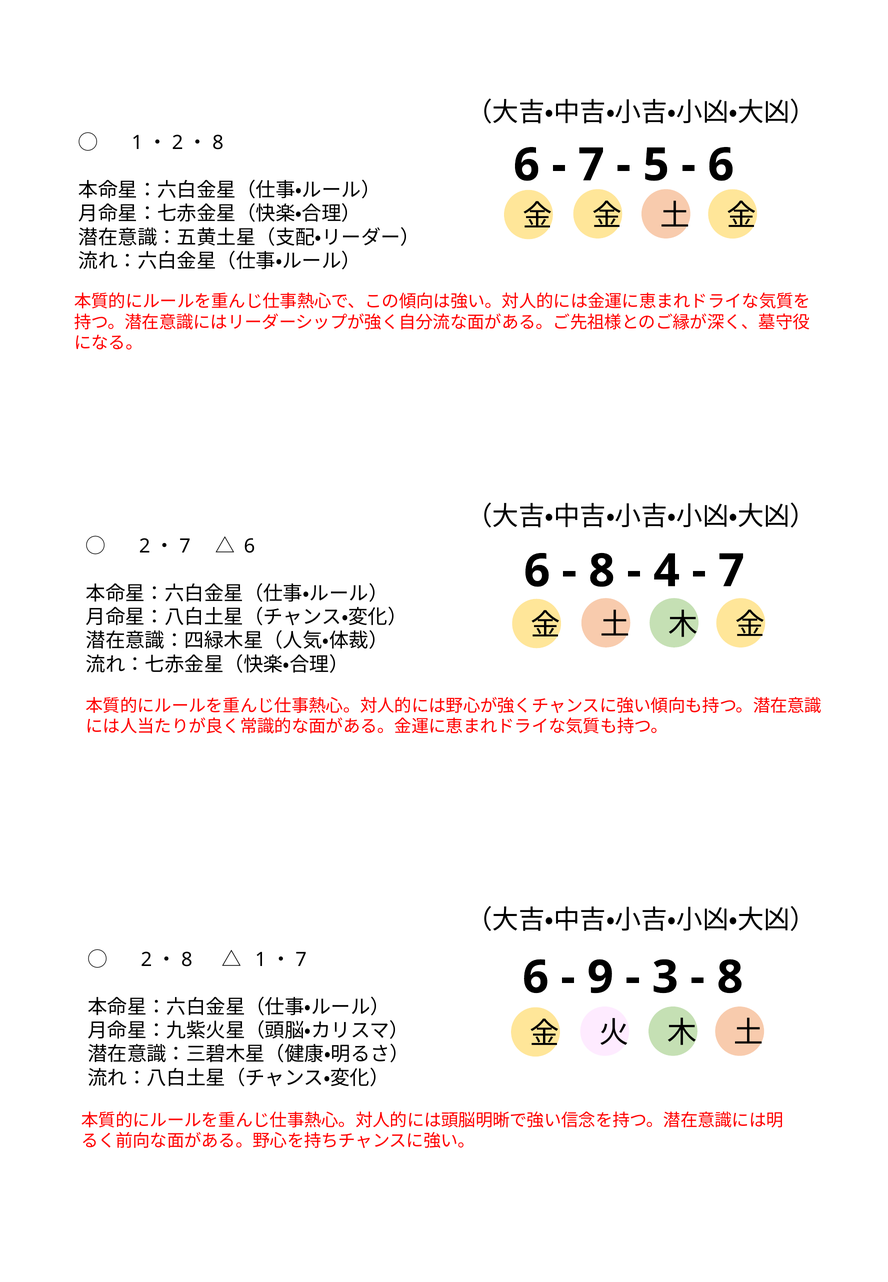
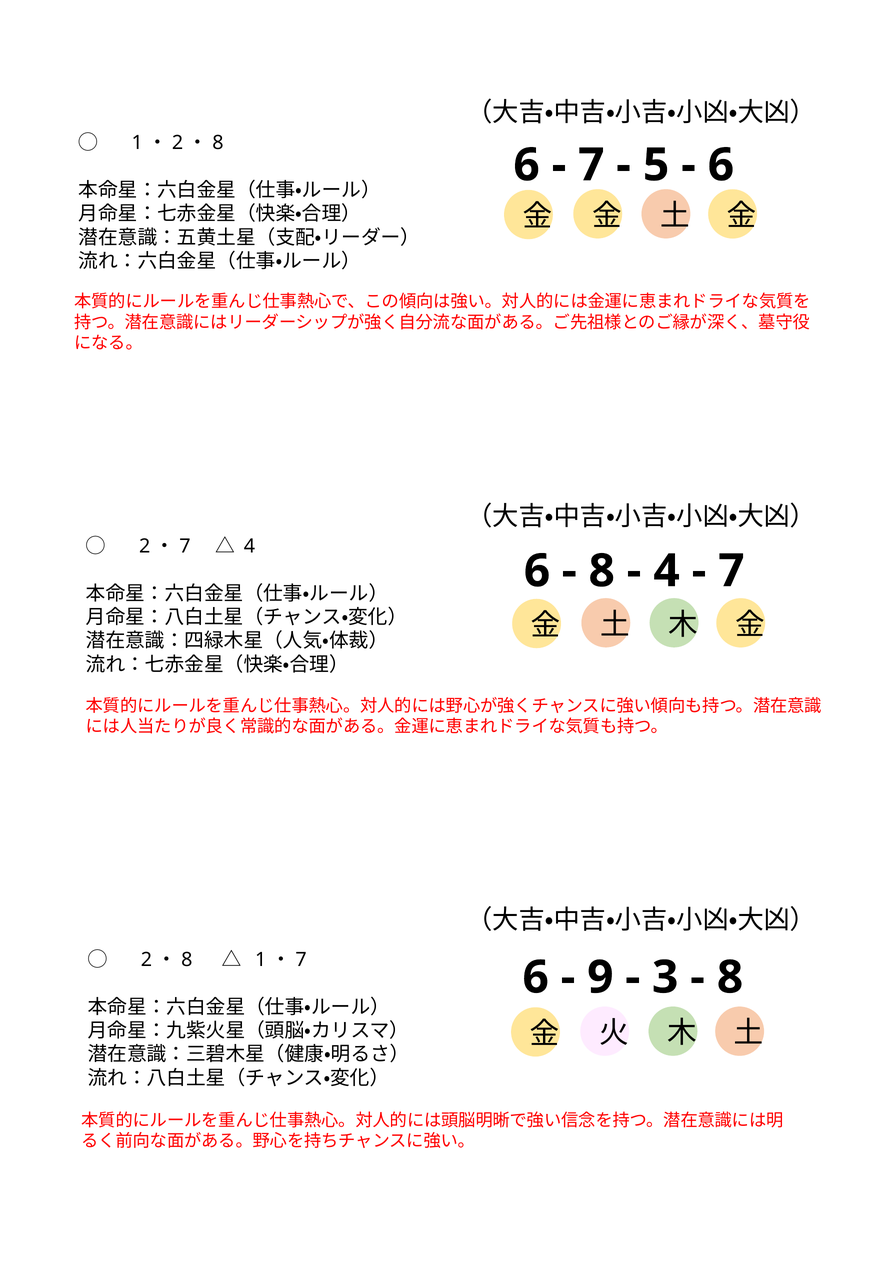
6: 6 -> 4 (249, 547)
